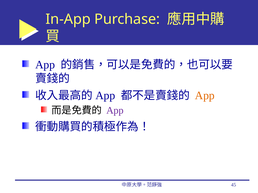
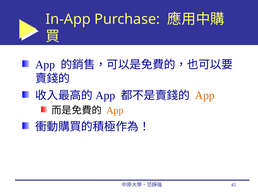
App colour: purple -> orange (115, 111)
